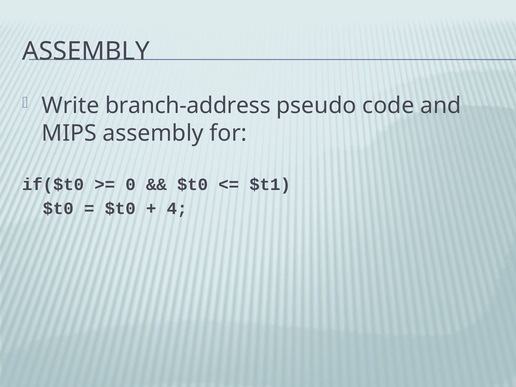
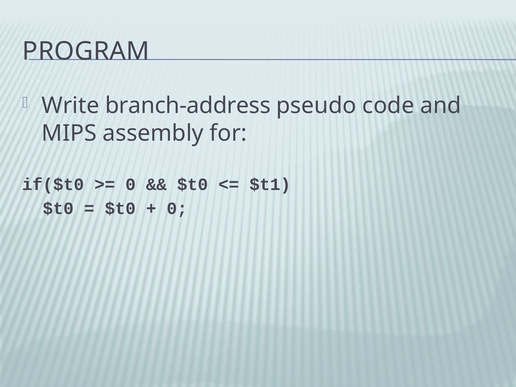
ASSEMBLY: ASSEMBLY -> PROGRAM (86, 51)
4: 4 -> 0 (177, 208)
